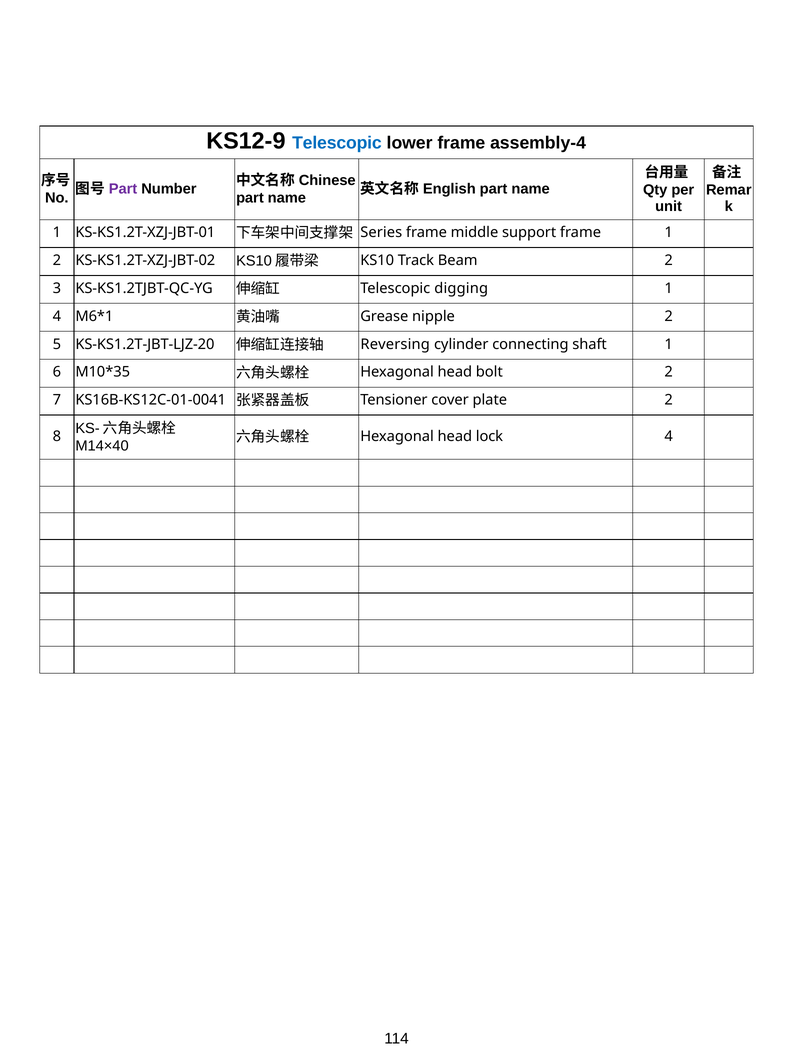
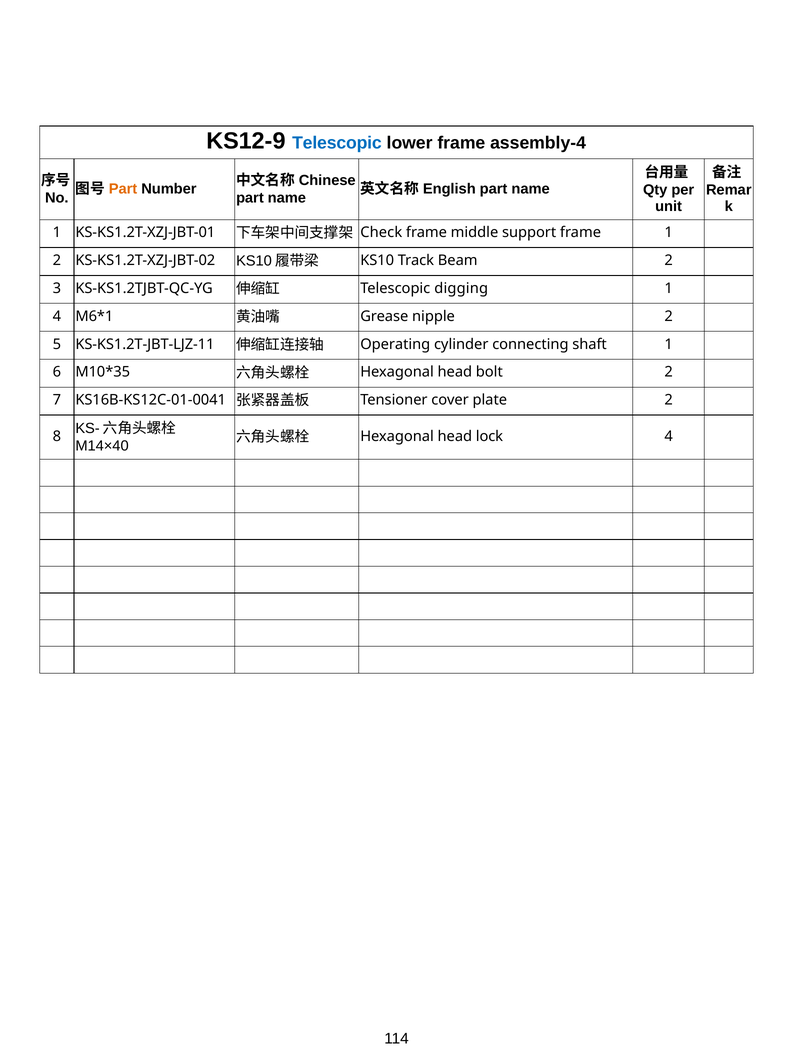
Part colour: purple -> orange (123, 189)
Series: Series -> Check (381, 233)
KS-KS1.2T-JBT-LJZ-20: KS-KS1.2T-JBT-LJZ-20 -> KS-KS1.2T-JBT-LJZ-11 (145, 344)
Reversing: Reversing -> Operating (395, 344)
